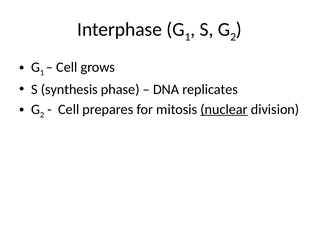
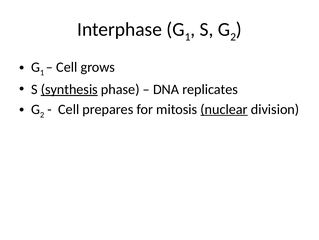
synthesis underline: none -> present (69, 89)
